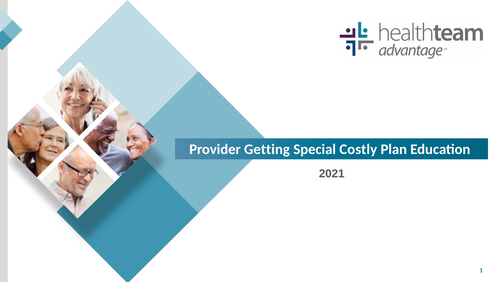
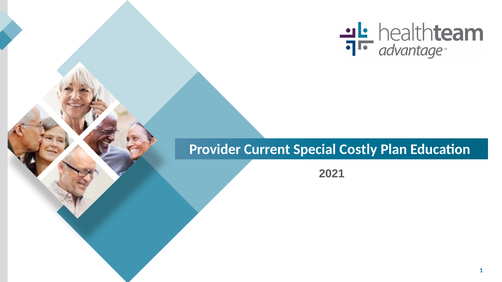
Getting: Getting -> Current (267, 150)
